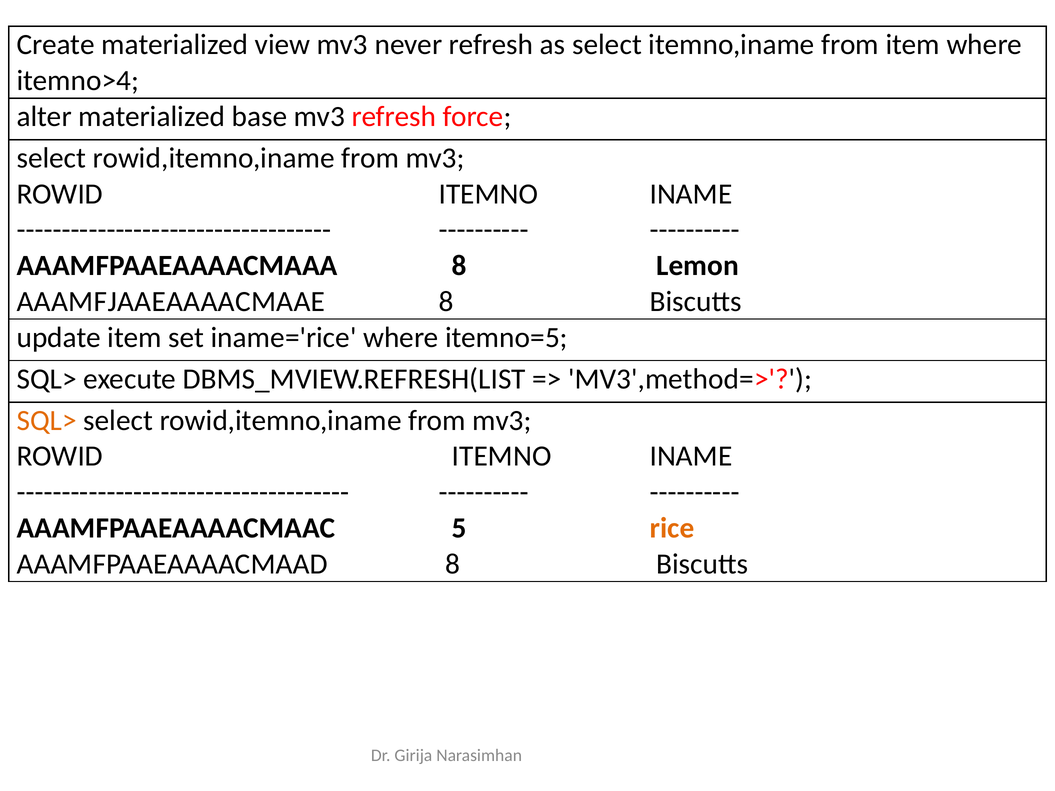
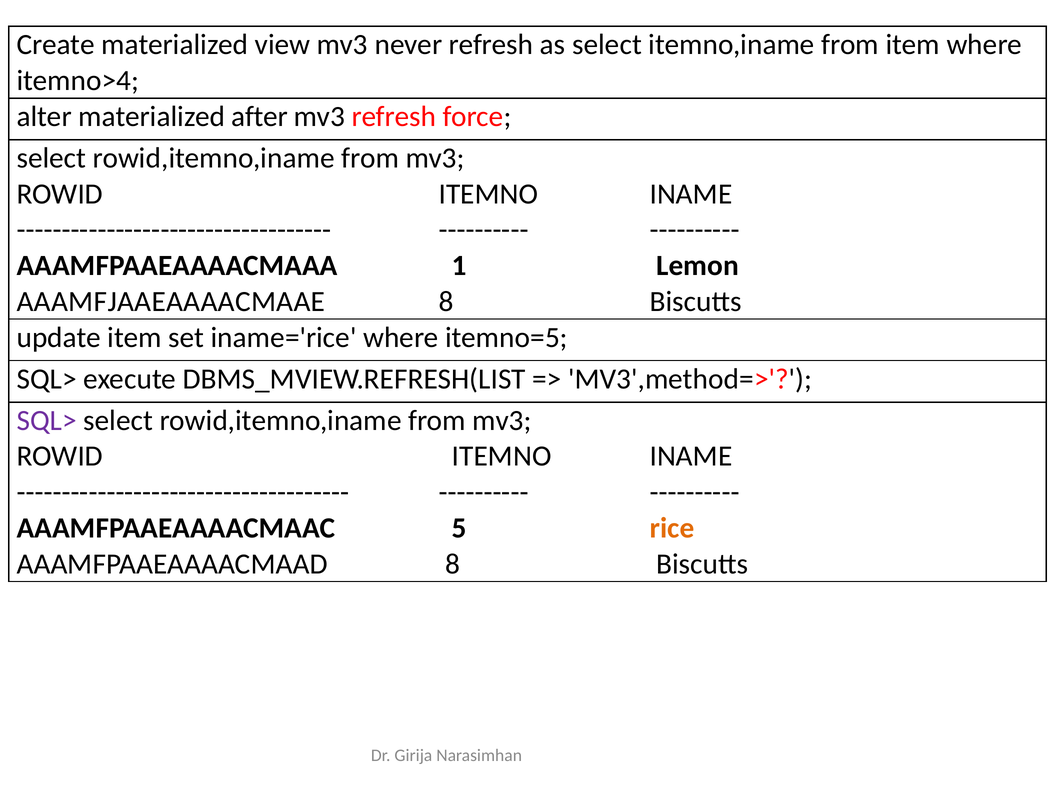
base: base -> after (260, 116)
AAAMFPAAEAAAACMAAA 8: 8 -> 1 (459, 266)
SQL> colour: orange -> purple (47, 421)
